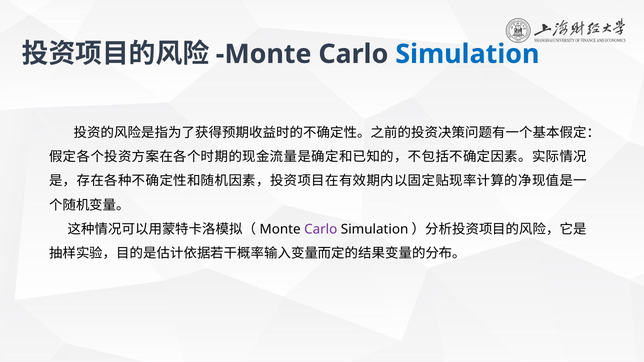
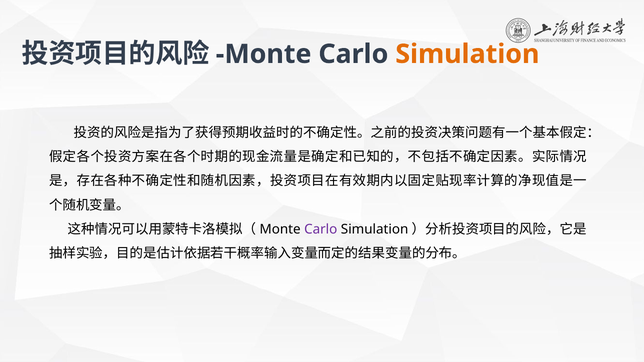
Simulation colour: blue -> orange (467, 54)
